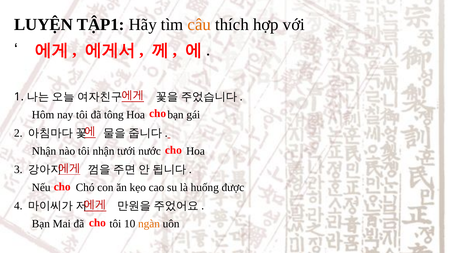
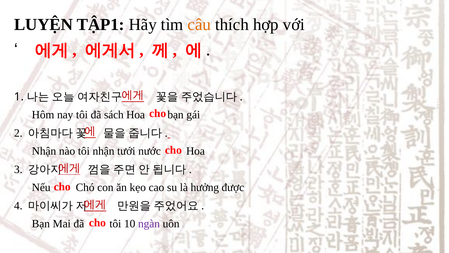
tông: tông -> sách (114, 115)
huống: huống -> hưởng (205, 187)
ngàn colour: orange -> purple (149, 224)
